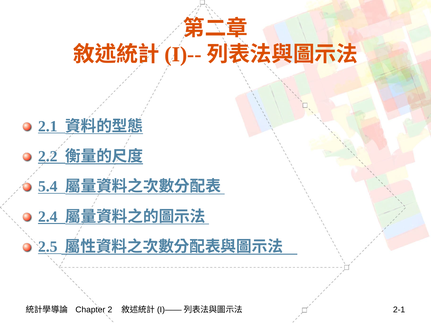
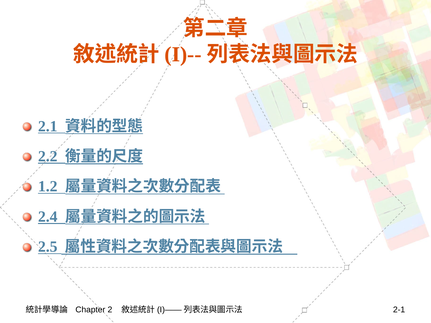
5.4: 5.4 -> 1.2 (48, 187)
